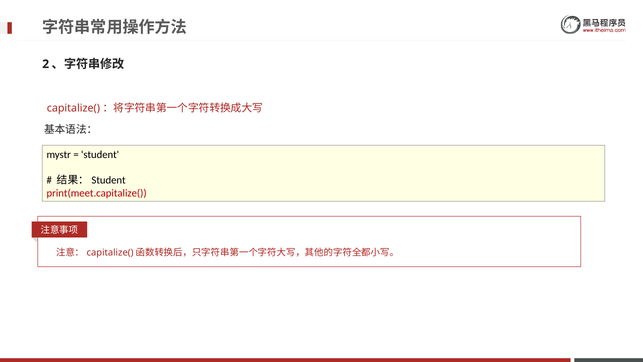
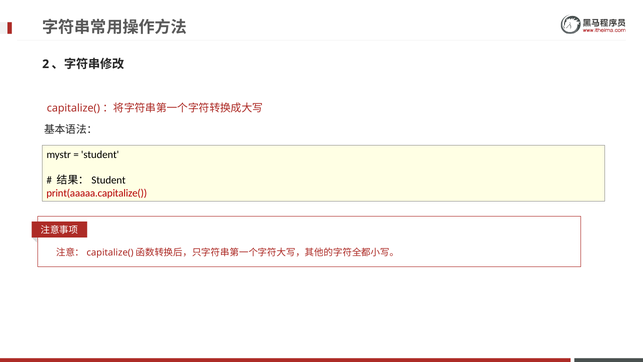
print(meet.capitalize(: print(meet.capitalize( -> print(aaaaa.capitalize( (97, 193)
